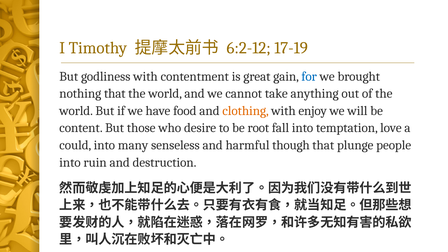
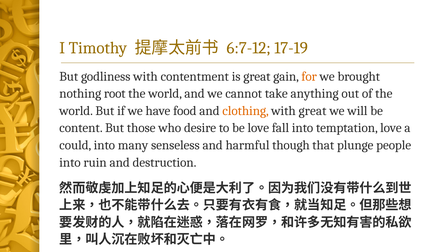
6:2-12: 6:2-12 -> 6:7-12 (249, 48)
for colour: blue -> orange (309, 76)
nothing that: that -> root (115, 94)
with enjoy: enjoy -> great (313, 111)
be root: root -> love (258, 128)
